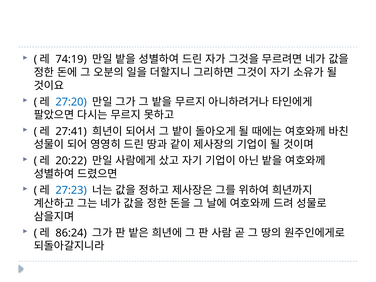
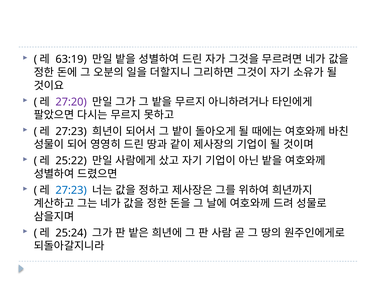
74:19: 74:19 -> 63:19 (71, 59)
27:20 colour: blue -> purple (71, 102)
27:41: 27:41 -> 27:23 (71, 131)
20:22: 20:22 -> 25:22 (71, 161)
86:24: 86:24 -> 25:24 (71, 233)
